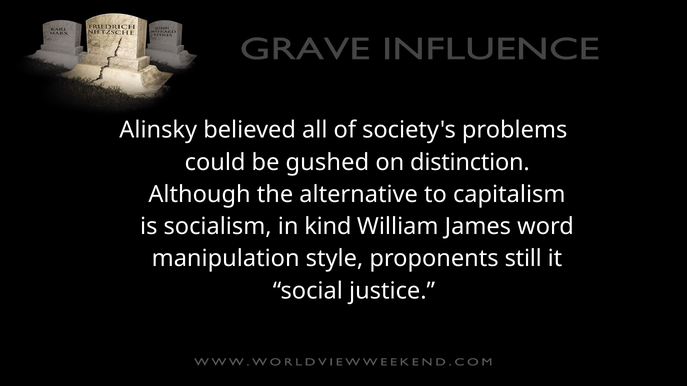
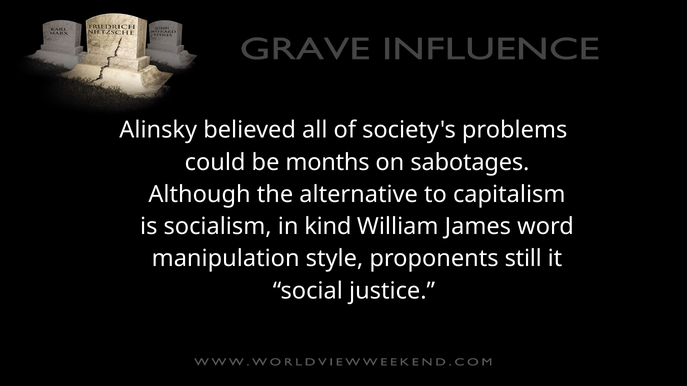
gushed: gushed -> months (328, 162)
distinction: distinction -> sabotages (470, 162)
